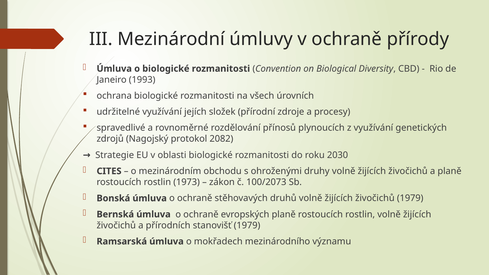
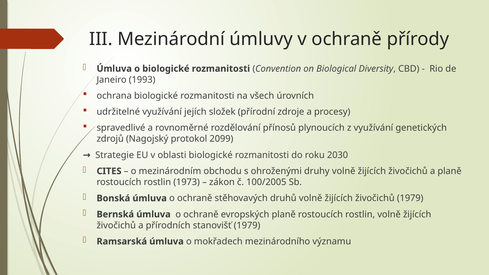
2082: 2082 -> 2099 (221, 139)
100/2073: 100/2073 -> 100/2005 (266, 182)
